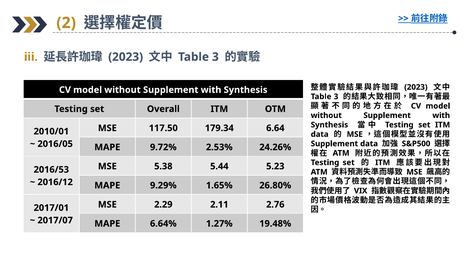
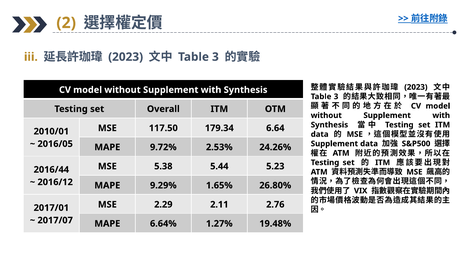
2016/53: 2016/53 -> 2016/44 (51, 170)
